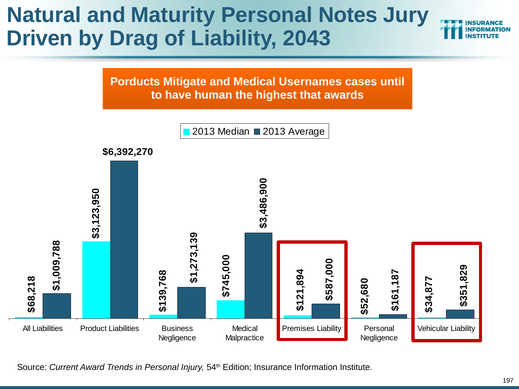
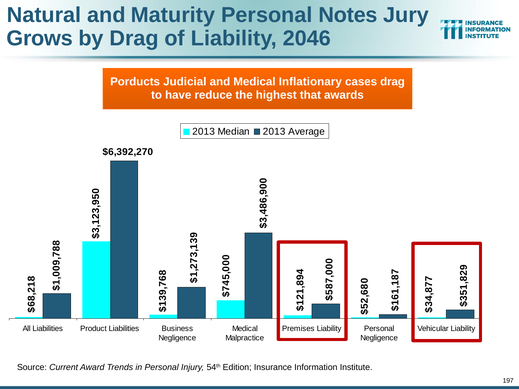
Driven: Driven -> Grows (40, 39)
2043: 2043 -> 2046 (307, 39)
Mitigate: Mitigate -> Judicial (185, 82)
Usernames: Usernames -> Inflationary (310, 82)
cases until: until -> drag (393, 82)
human: human -> reduce (213, 95)
